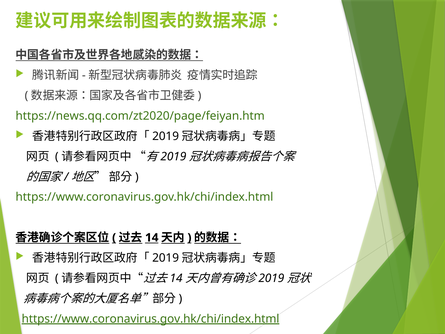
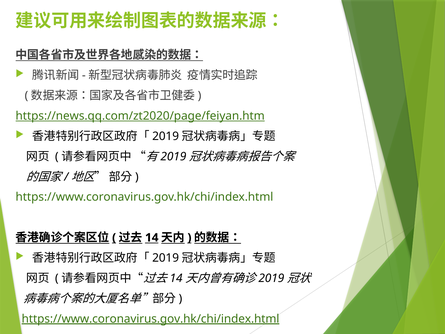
https://news.qq.com/zt2020/page/feiyan.htm underline: none -> present (140, 116)
